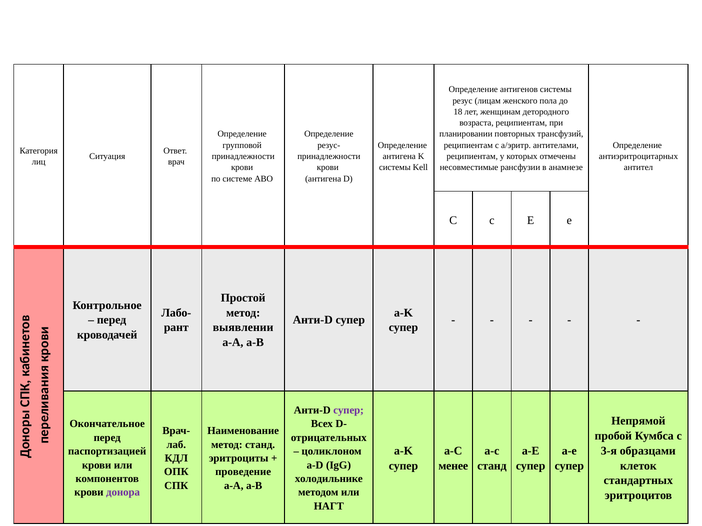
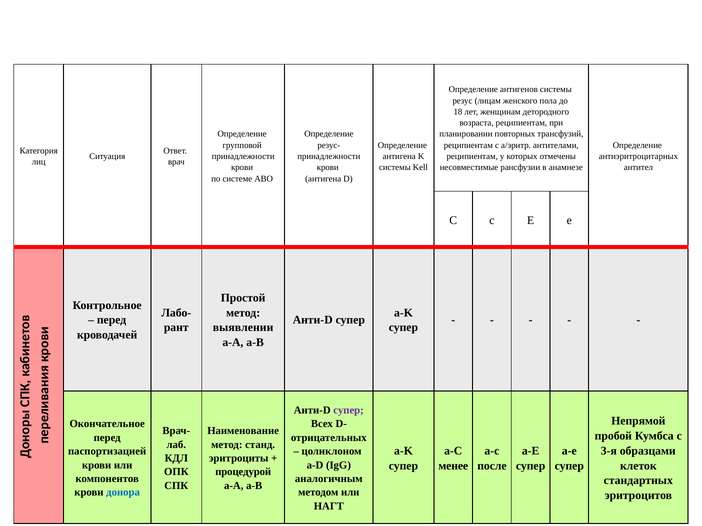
станд: станд -> после (492, 466)
проведение: проведение -> процедурой (243, 472)
холодильнике: холодильнике -> аналогичным (329, 479)
донора colour: purple -> blue (123, 493)
